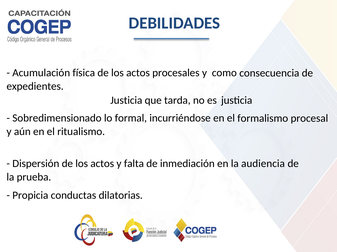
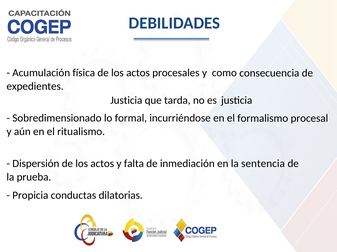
audiencia: audiencia -> sentencia (263, 164)
